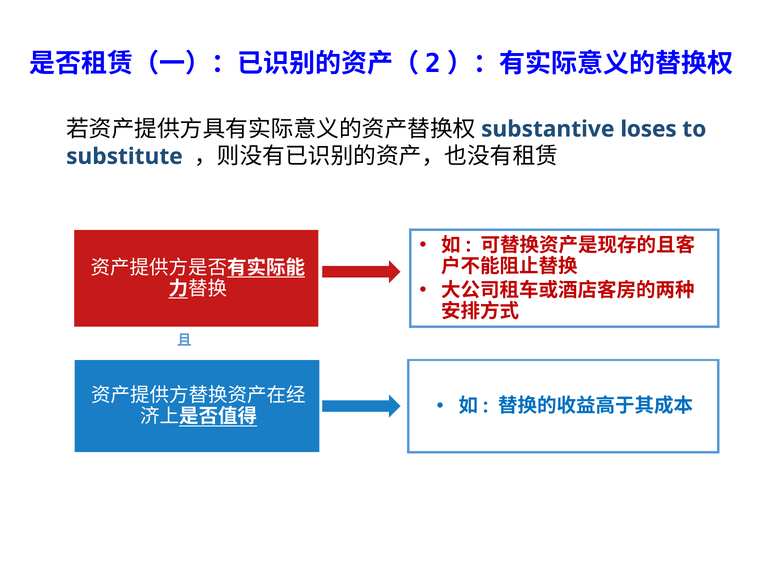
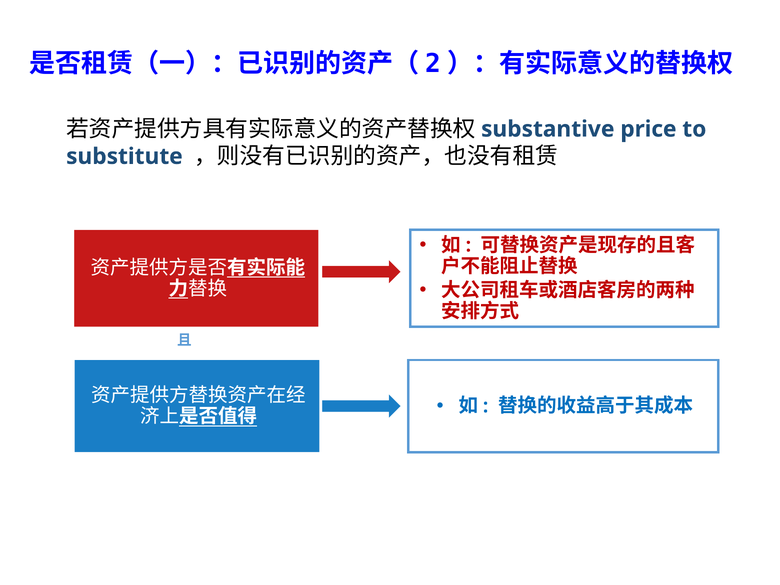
loses: loses -> price (648, 129)
